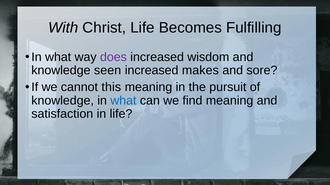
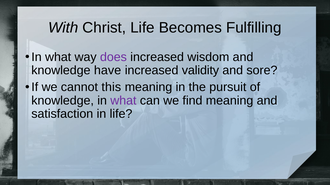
seen: seen -> have (108, 71)
makes: makes -> validity (200, 71)
what colour: blue -> purple (123, 101)
